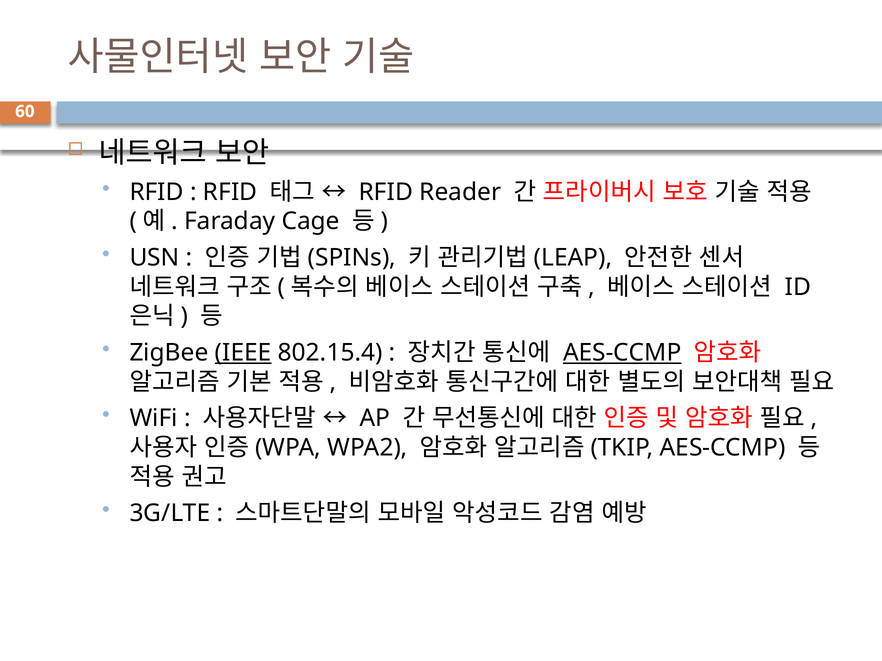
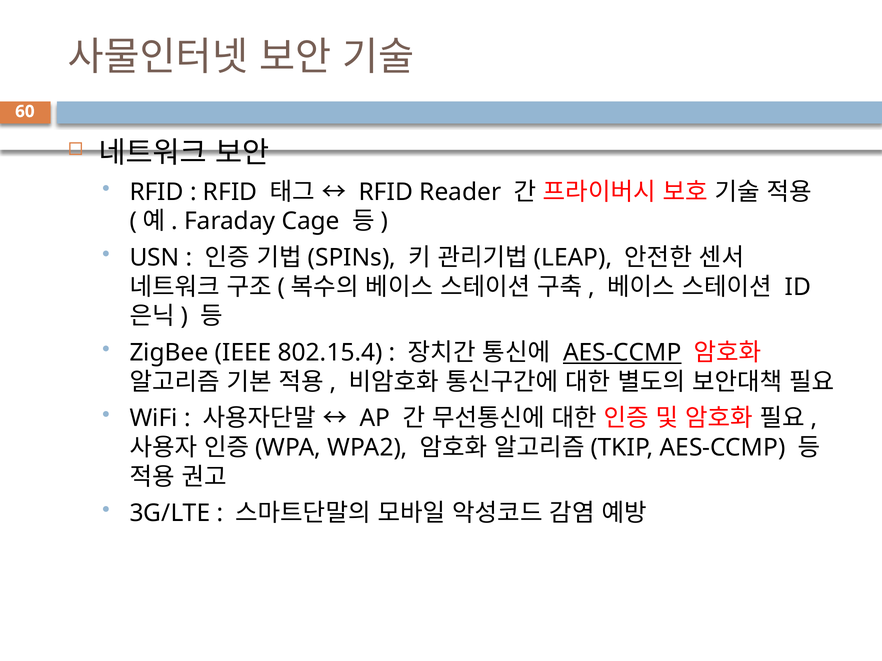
IEEE underline: present -> none (243, 353)
